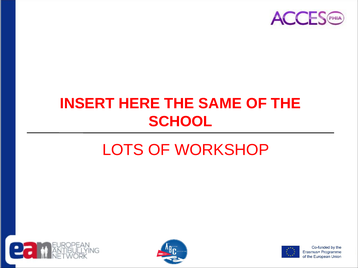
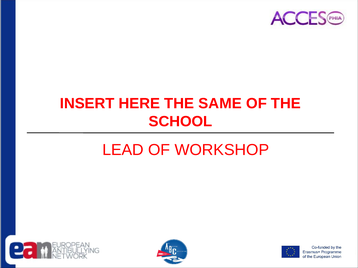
LOTS: LOTS -> LEAD (123, 150)
